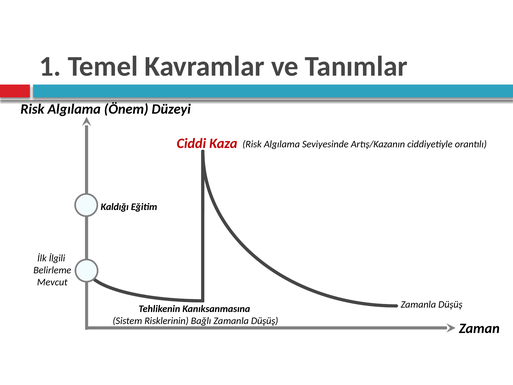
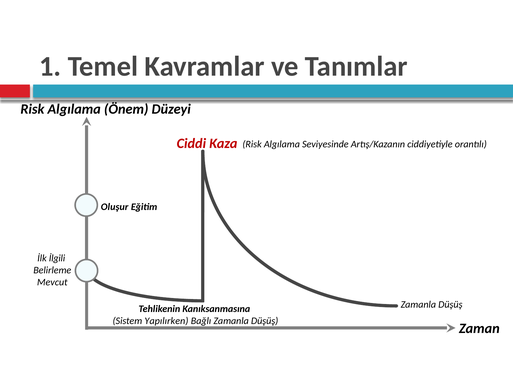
Kaldığı: Kaldığı -> Oluşur (115, 207)
Risklerinin: Risklerinin -> Yapılırken (166, 321)
